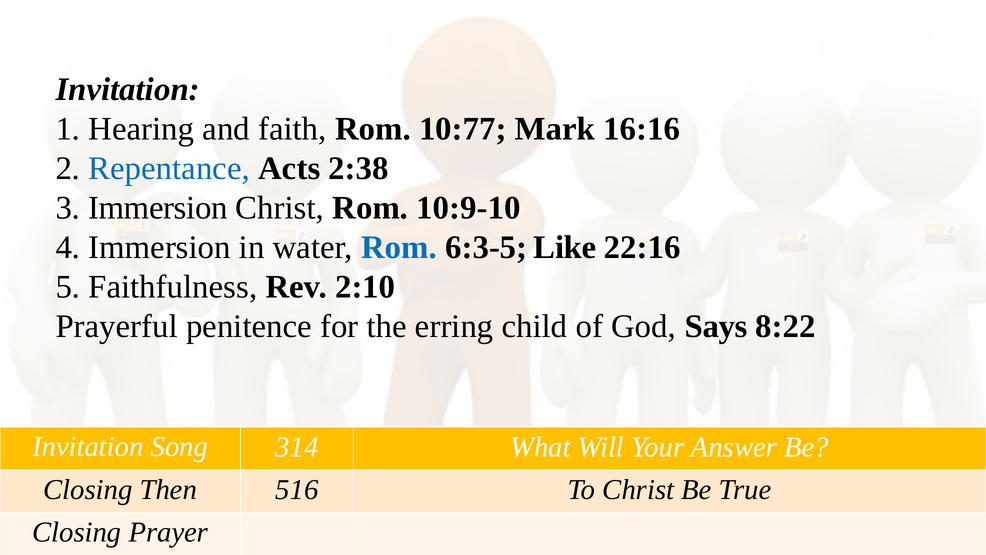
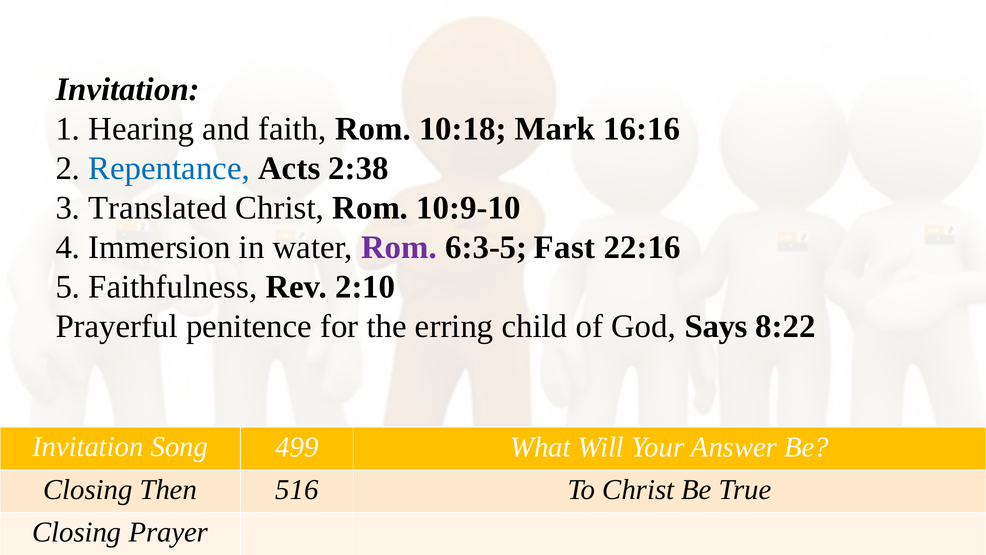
10:77: 10:77 -> 10:18 (463, 129)
3 Immersion: Immersion -> Translated (158, 208)
Rom colour: blue -> purple (399, 247)
Like: Like -> Fast (565, 247)
314: 314 -> 499 (297, 447)
